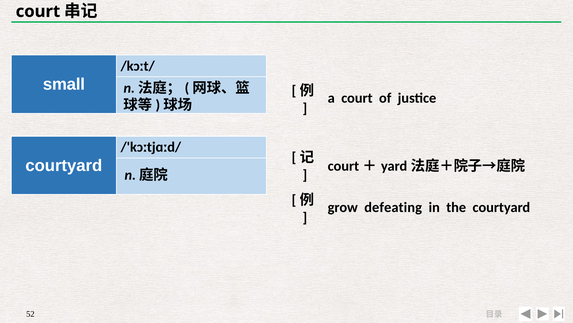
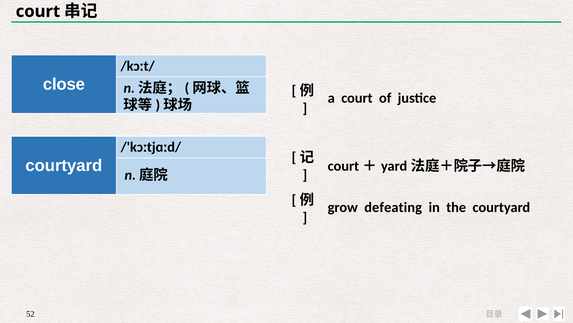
small: small -> close (64, 84)
